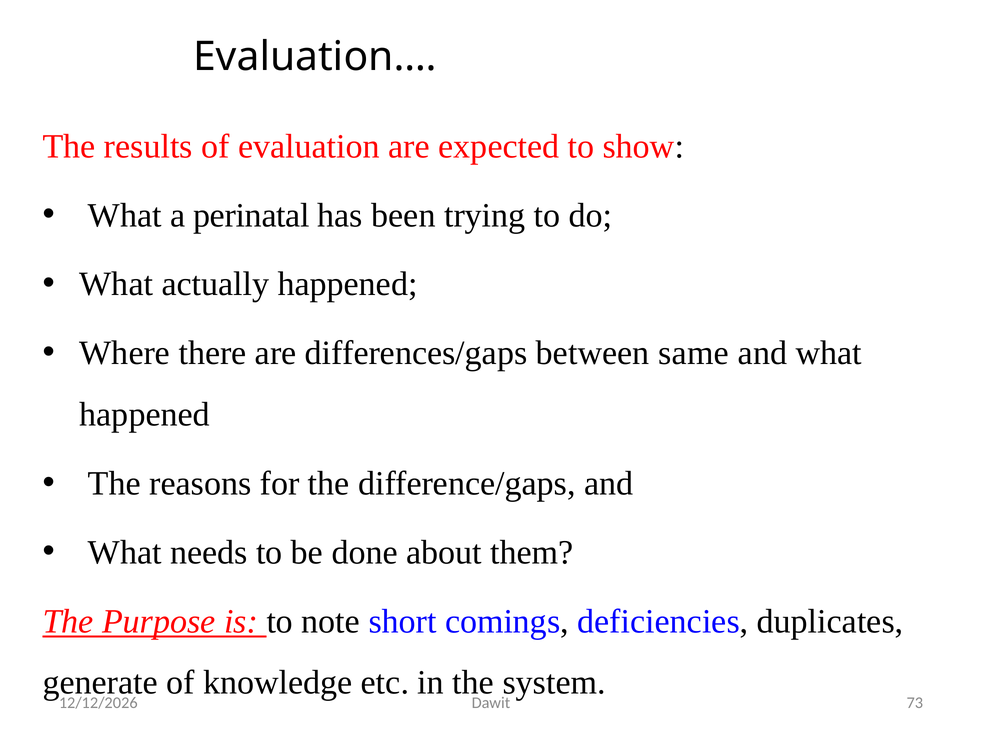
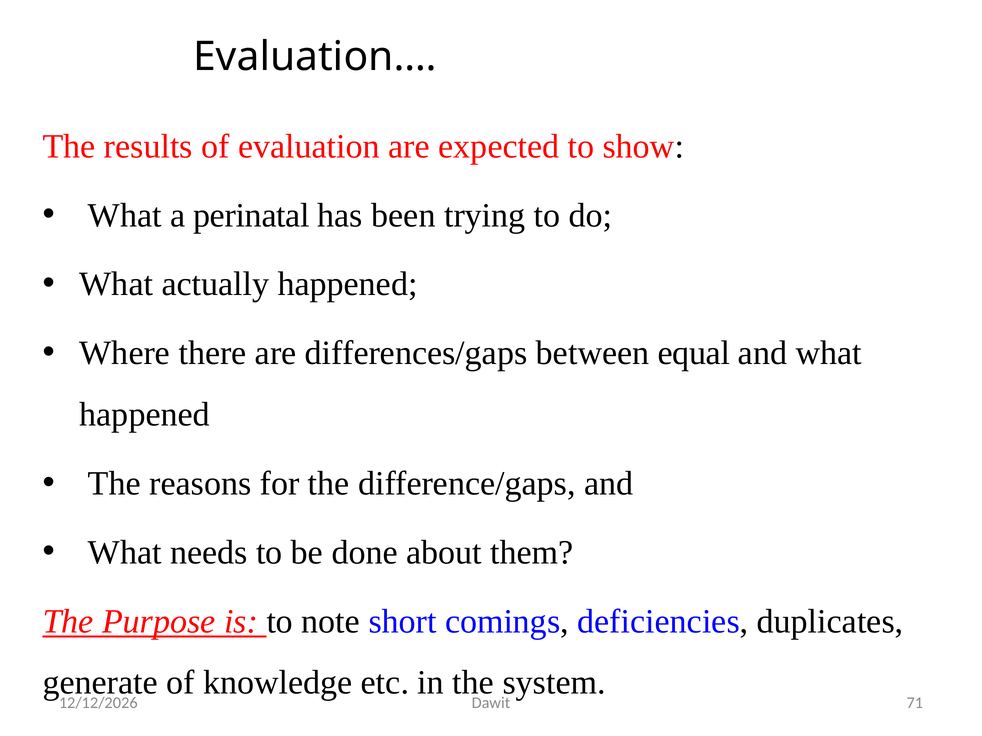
same: same -> equal (694, 353)
73: 73 -> 71 (915, 703)
